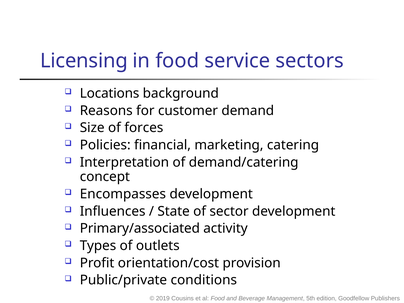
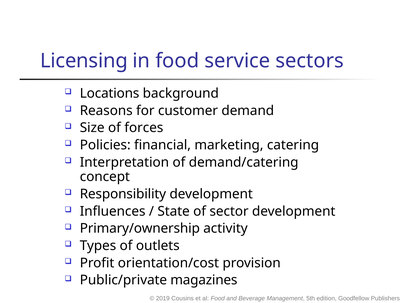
Encompasses: Encompasses -> Responsibility (123, 194)
Primary/associated: Primary/associated -> Primary/ownership (140, 229)
conditions: conditions -> magazines (204, 280)
